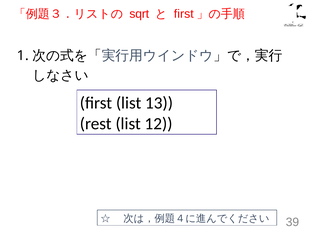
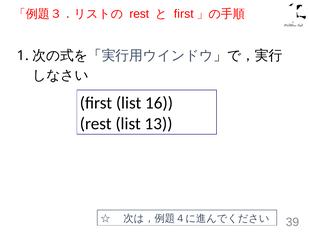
sqrt: sqrt -> rest (139, 14)
13: 13 -> 16 (159, 103)
12: 12 -> 13 (159, 123)
